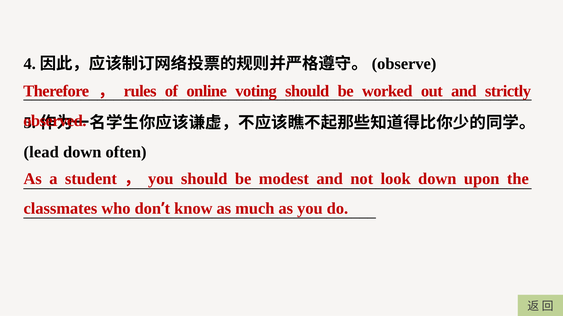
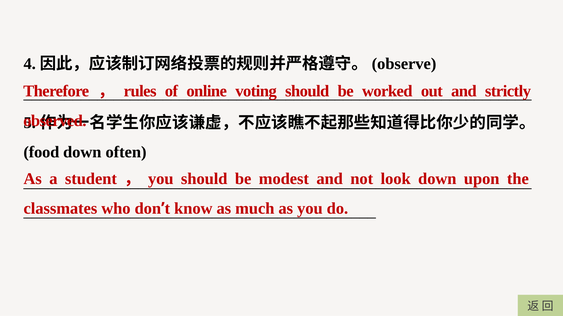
lead: lead -> food (41, 152)
